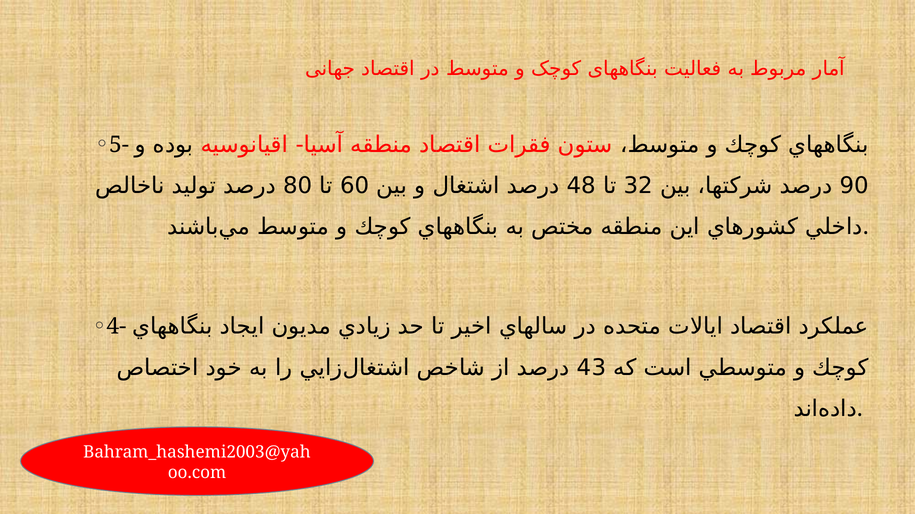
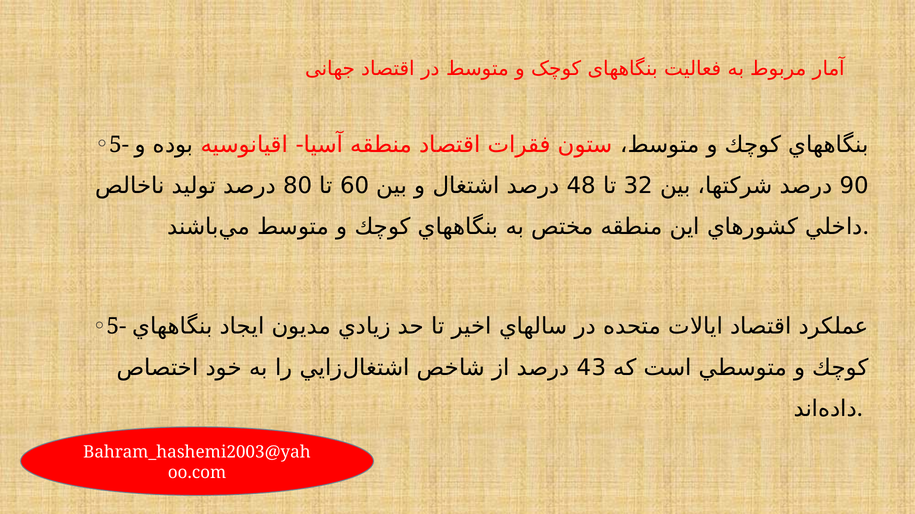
4-: 4- -> 5- (116, 327)
